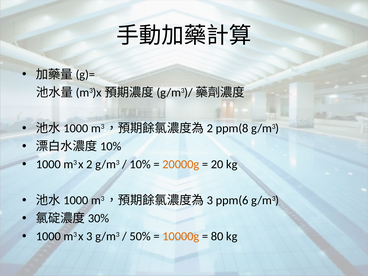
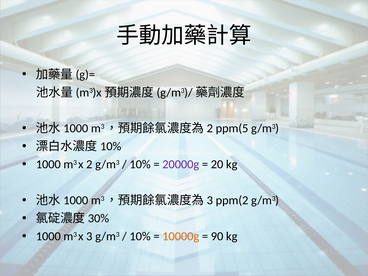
ppm(8: ppm(8 -> ppm(5 (232, 128)
20000g colour: orange -> purple (181, 164)
ppm(6: ppm(6 -> ppm(2 (232, 200)
50%: 50% -> 10% (140, 236)
80: 80 -> 90 (217, 236)
